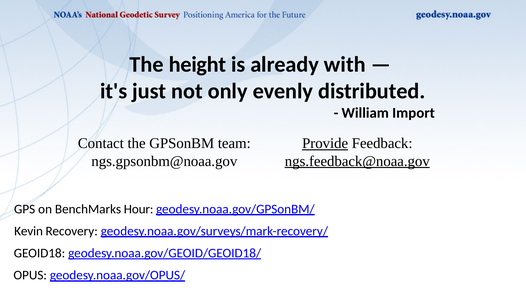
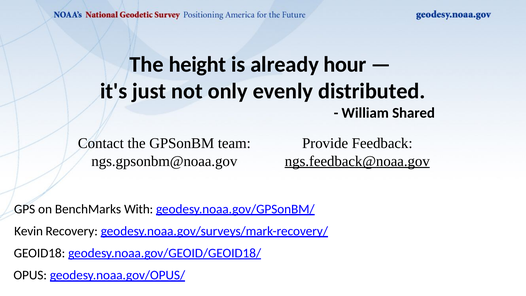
with: with -> hour (345, 65)
Import: Import -> Shared (414, 113)
Provide underline: present -> none (325, 143)
Hour: Hour -> With (139, 209)
